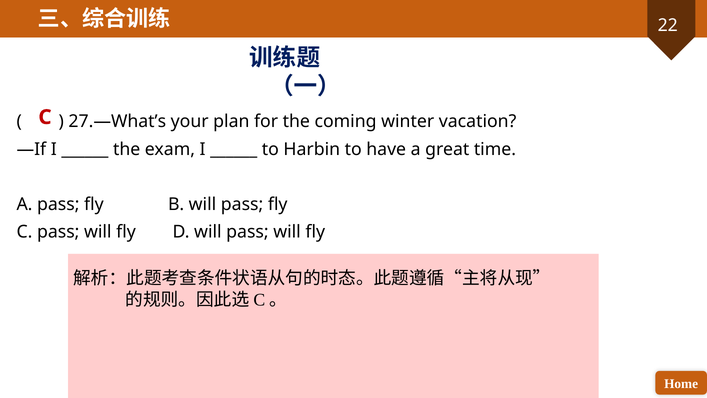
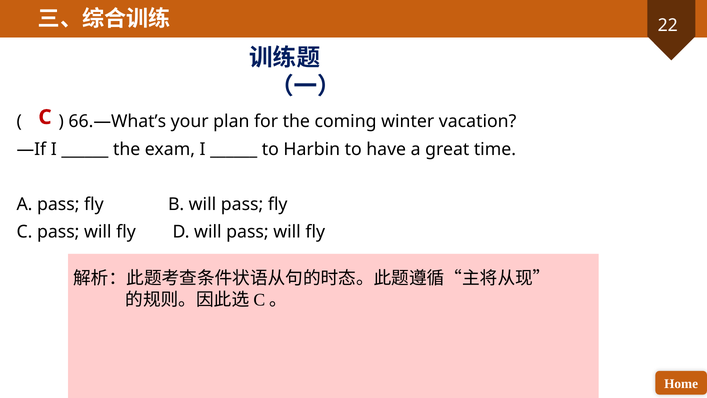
27.—What’s: 27.—What’s -> 66.—What’s (117, 121)
